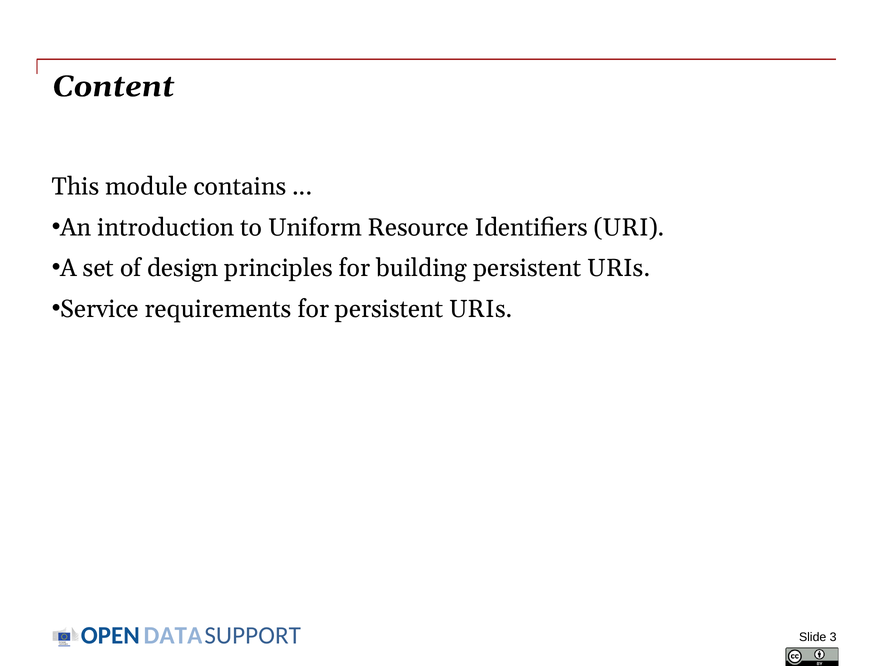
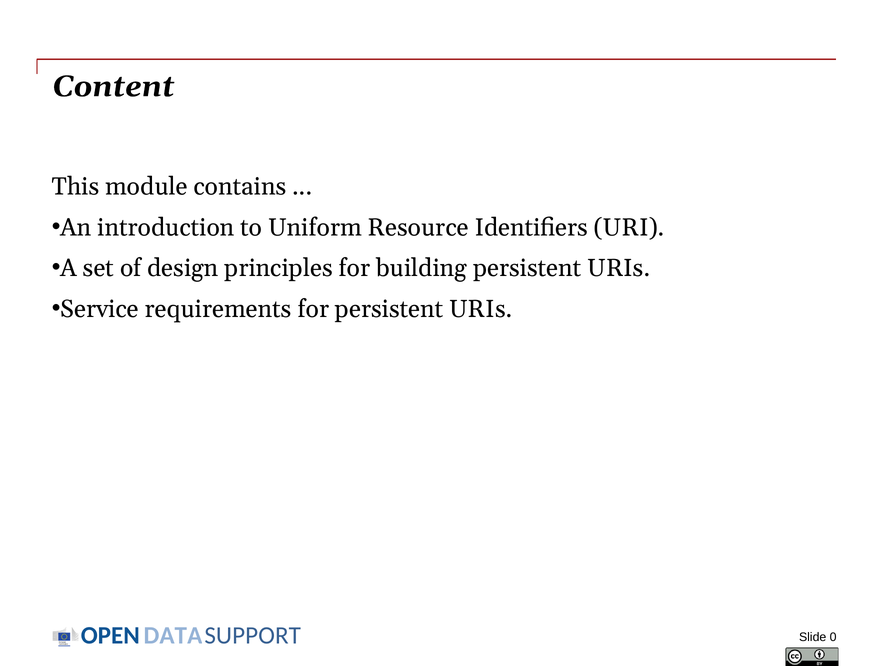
3: 3 -> 0 (833, 637)
